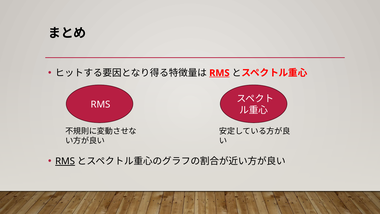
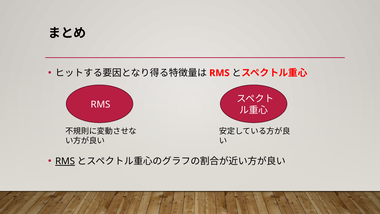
RMS underline: present -> none (219, 73)
